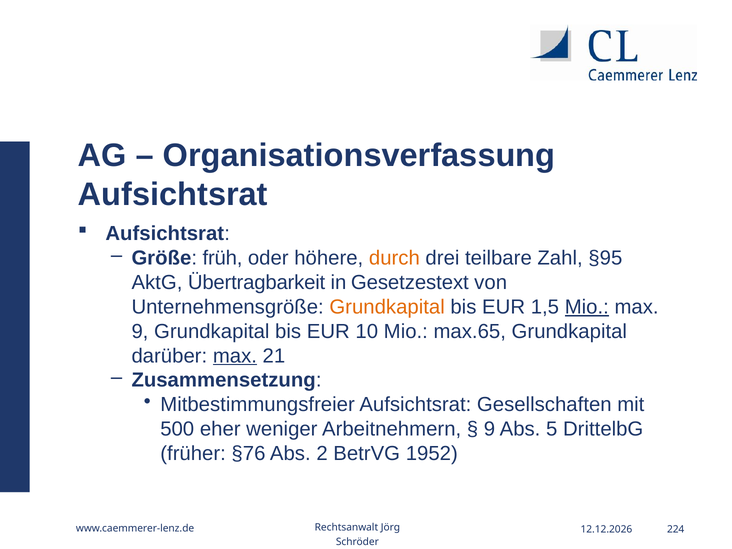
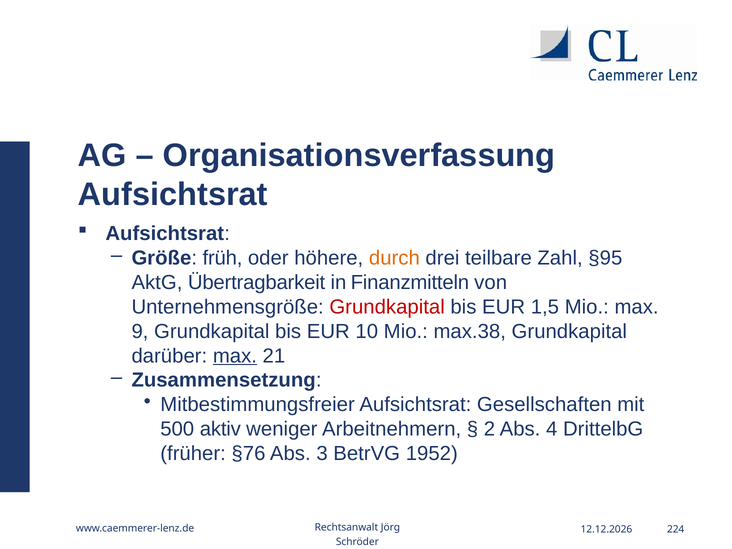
Gesetzestext: Gesetzestext -> Finanzmitteln (410, 283)
Grundkapital colour: orange -> red (387, 307)
Mio underline: present -> none (587, 307)
max.65: max.65 -> max.38 (470, 331)
eher: eher -> aktiv (220, 429)
9: 9 -> 2 (490, 429)
5: 5 -> 4 (552, 429)
2: 2 -> 3 (322, 453)
